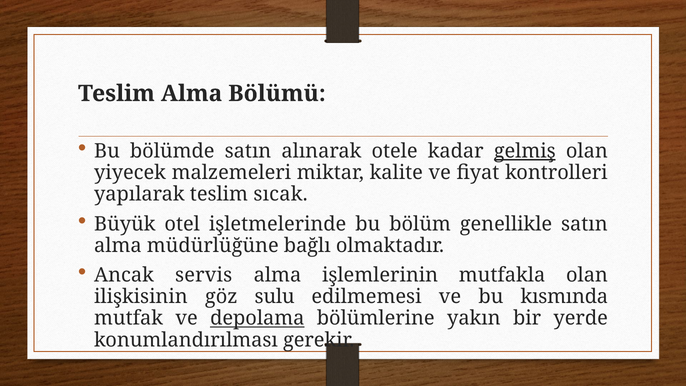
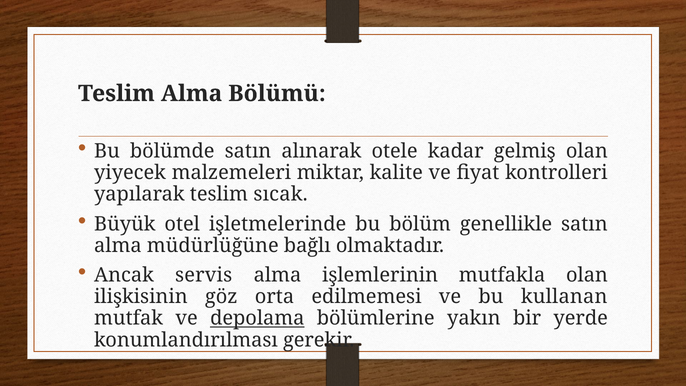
gelmiş underline: present -> none (525, 151)
sulu: sulu -> orta (275, 297)
kısmında: kısmında -> kullanan (564, 297)
